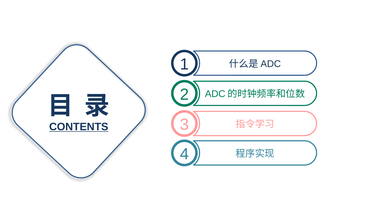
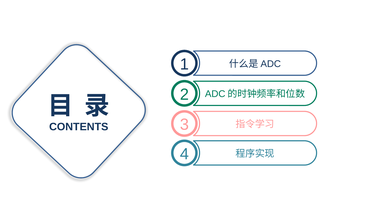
CONTENTS underline: present -> none (79, 127)
